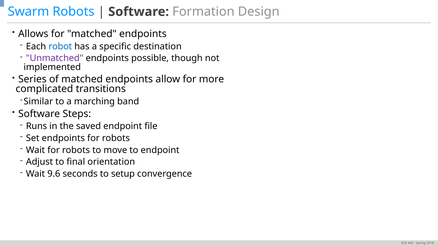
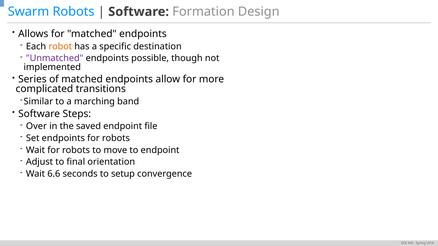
robot colour: blue -> orange (60, 46)
Runs: Runs -> Over (36, 126)
9.6: 9.6 -> 6.6 (54, 174)
